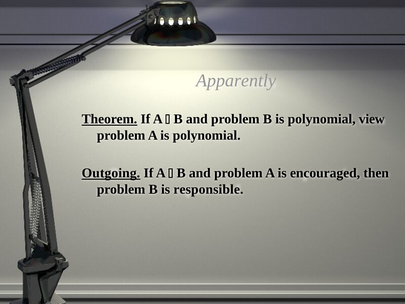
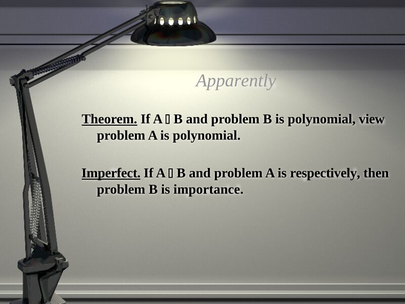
Outgoing: Outgoing -> Imperfect (111, 173)
encouraged: encouraged -> respectively (325, 173)
responsible: responsible -> importance (208, 189)
